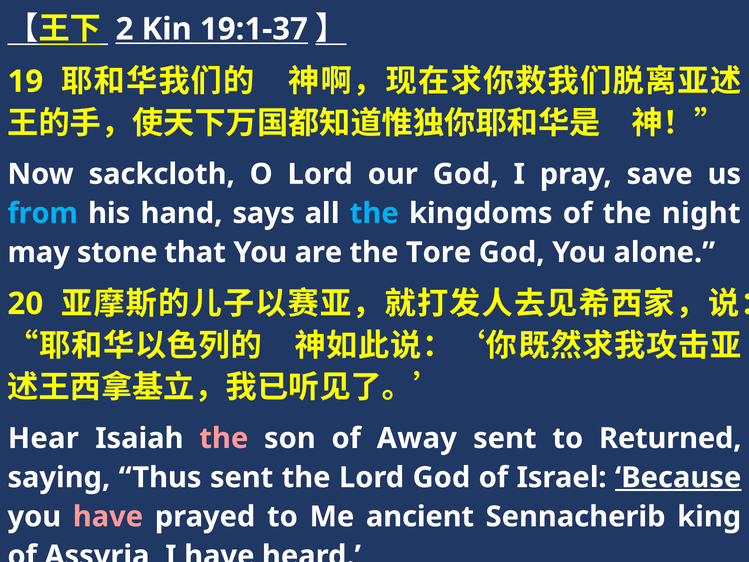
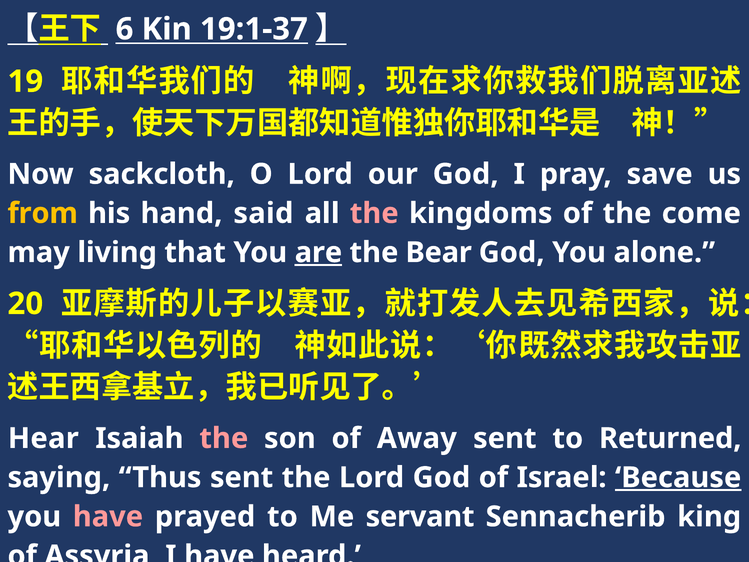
2: 2 -> 6 (125, 29)
from colour: light blue -> yellow (43, 213)
says: says -> said (263, 213)
the colour: light blue -> pink (374, 213)
night: night -> come (701, 213)
stone: stone -> living (117, 252)
are underline: none -> present (318, 252)
Tore: Tore -> Bear (439, 252)
ancient: ancient -> servant (420, 516)
